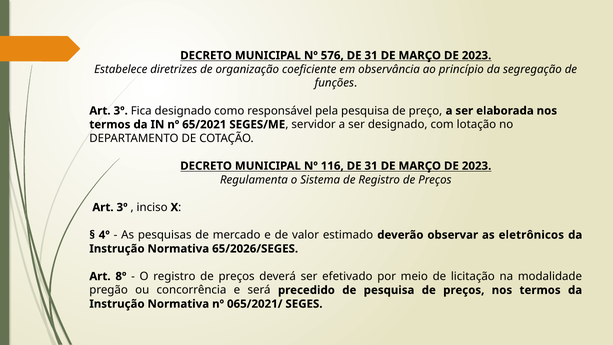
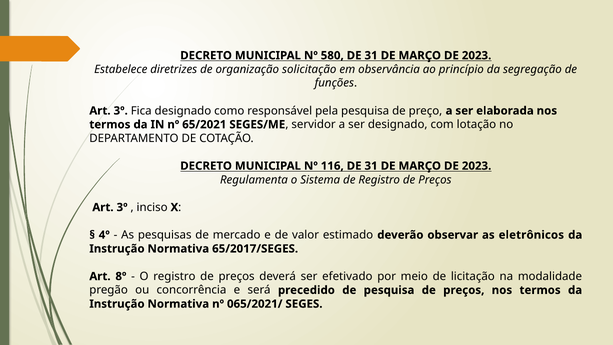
576: 576 -> 580 (332, 56)
coeficiente: coeficiente -> solicitação (309, 69)
65/2026/SEGES: 65/2026/SEGES -> 65/2017/SEGES (255, 249)
